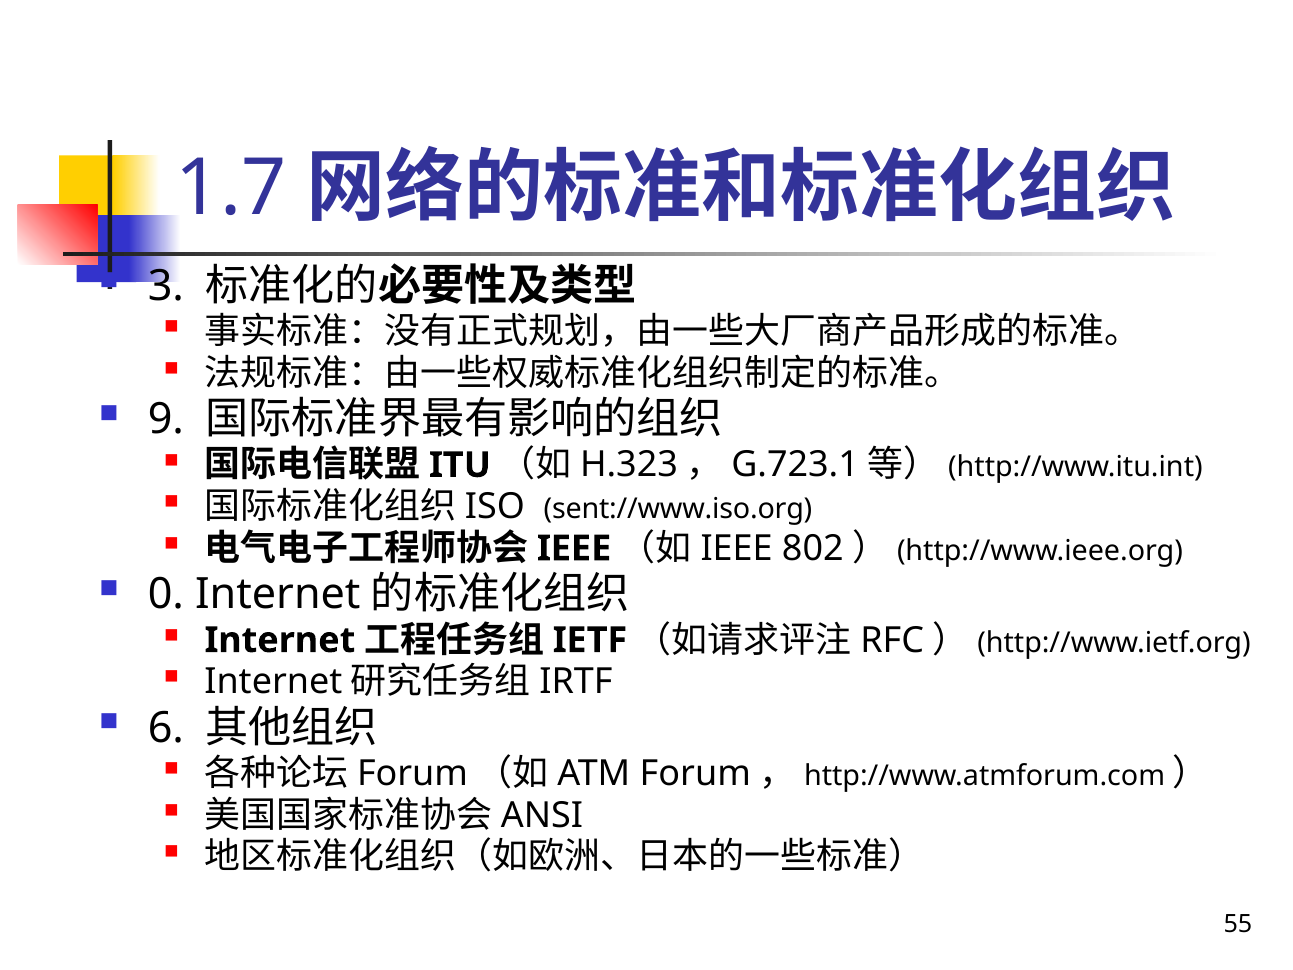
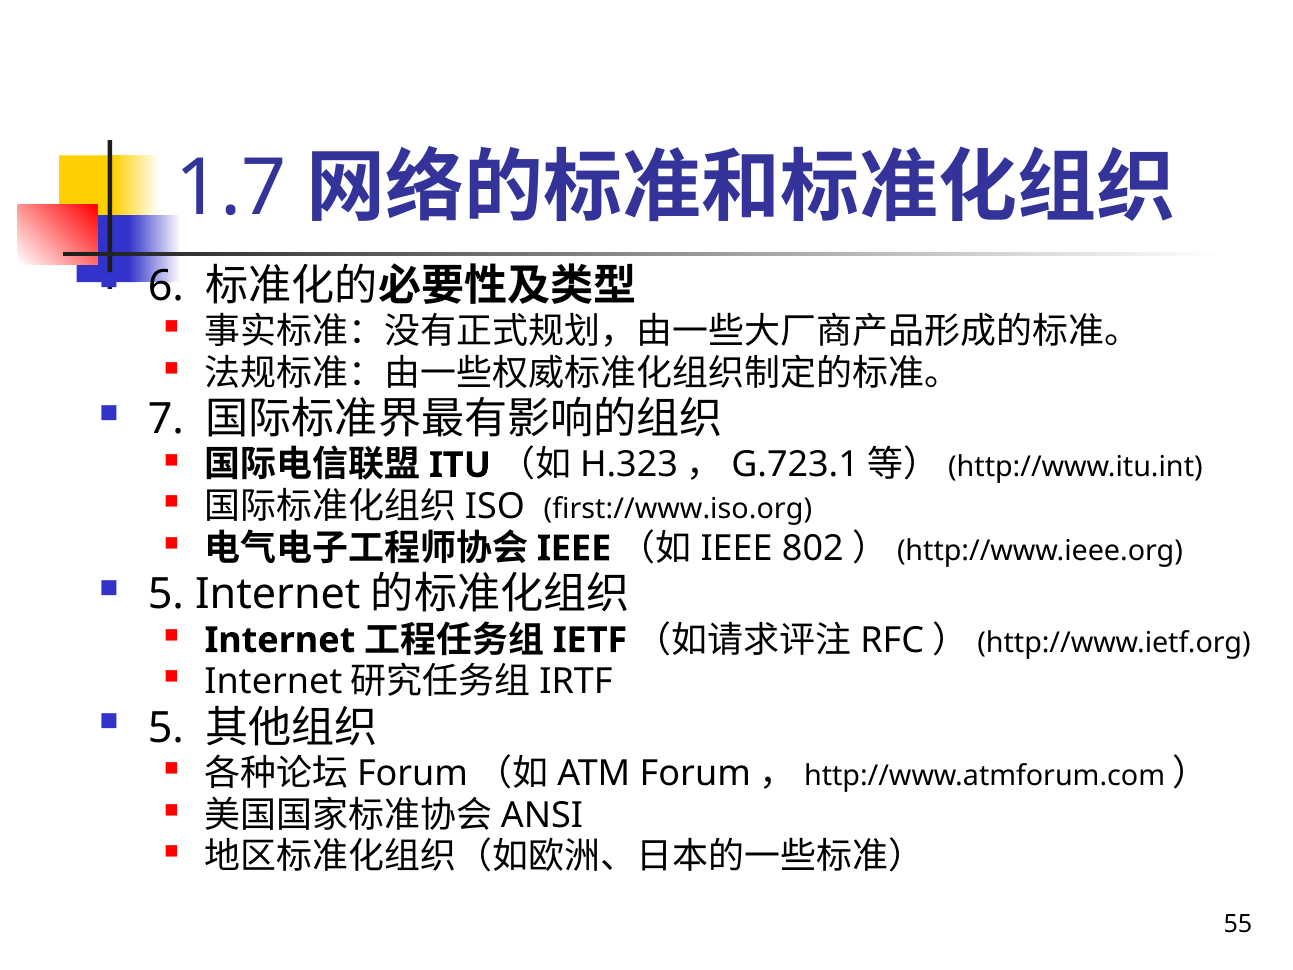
3: 3 -> 6 (166, 286)
9: 9 -> 7 (166, 420)
sent://www.iso.org: sent://www.iso.org -> first://www.iso.org (678, 509)
0: 0 -> 5 (166, 595)
6: 6 -> 5 (166, 728)
